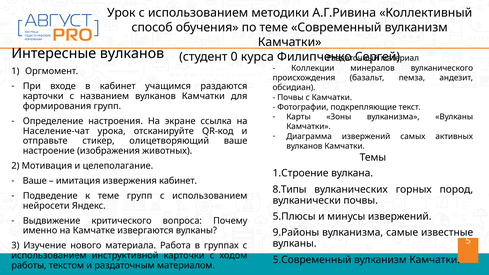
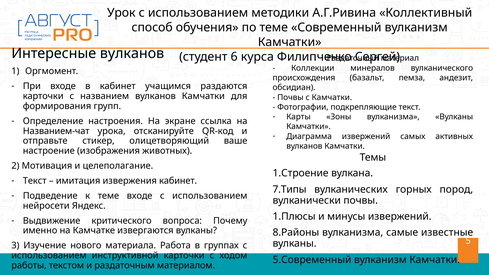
0: 0 -> 6 (234, 57)
Население-чат: Население-чат -> Названием-чат (56, 131)
Ваше: Ваше -> Текст (35, 181)
8.Типы: 8.Типы -> 7.Типы (290, 189)
теме групп: групп -> входе (140, 196)
5.Плюсы: 5.Плюсы -> 1.Плюсы (294, 217)
9.Районы: 9.Районы -> 8.Районы (296, 233)
